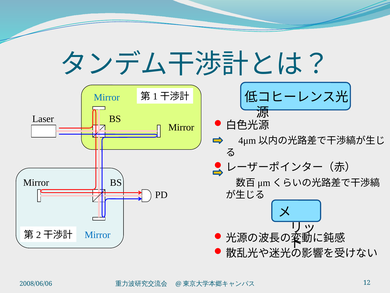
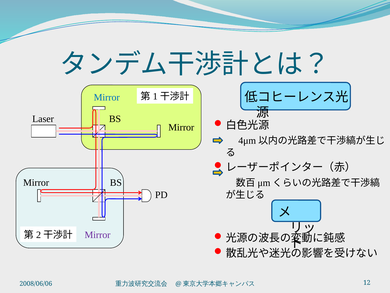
Mirror colour: blue -> purple (98, 235)
